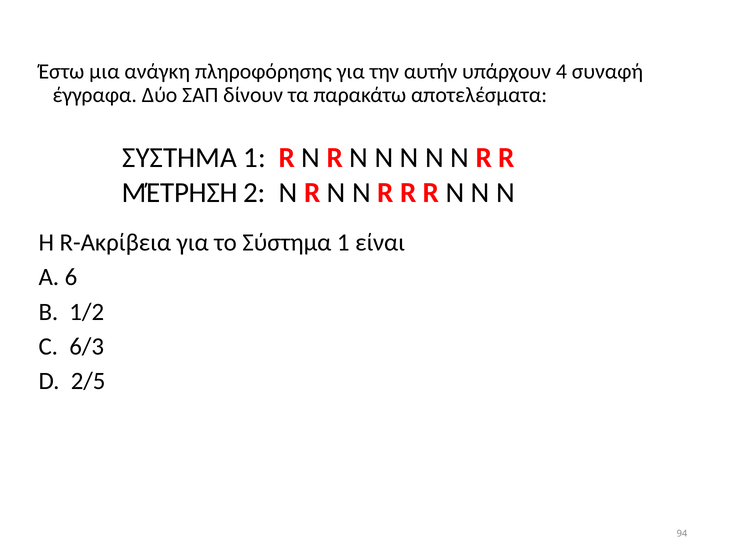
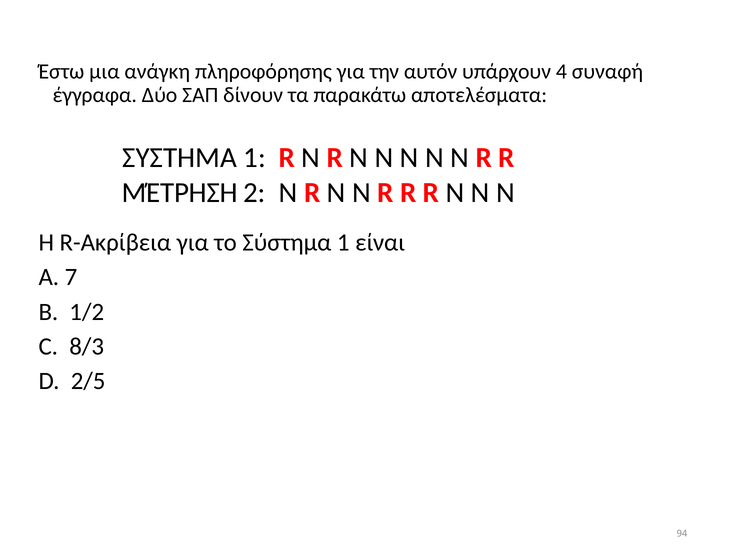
αυτήν: αυτήν -> αυτόν (431, 71)
6: 6 -> 7 (71, 277)
6/3: 6/3 -> 8/3 (87, 346)
